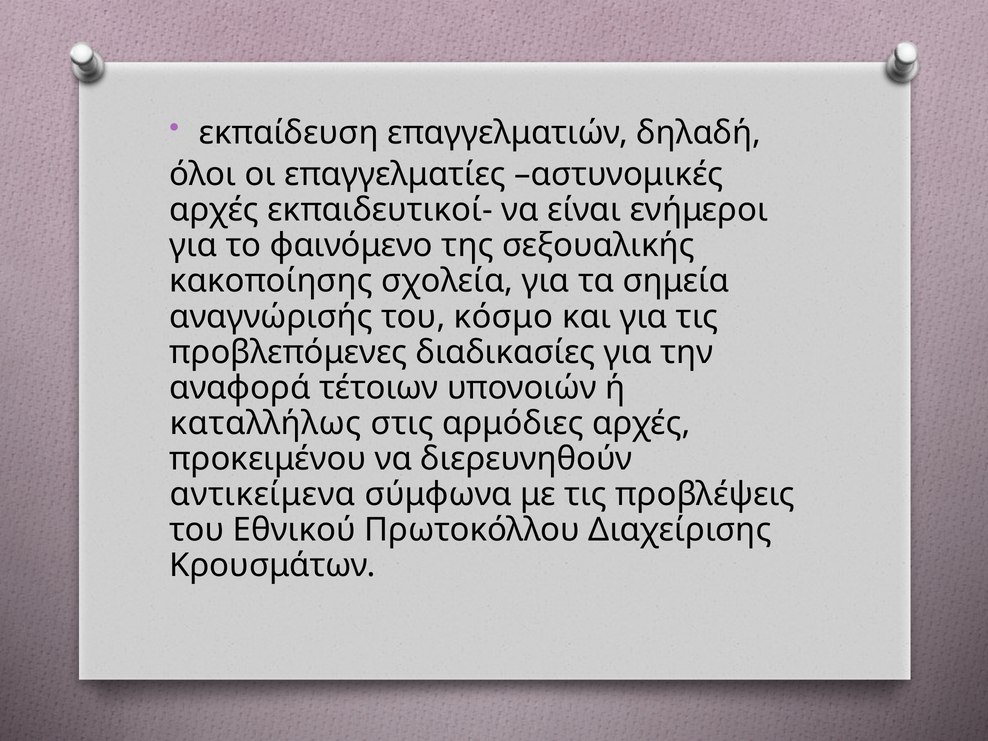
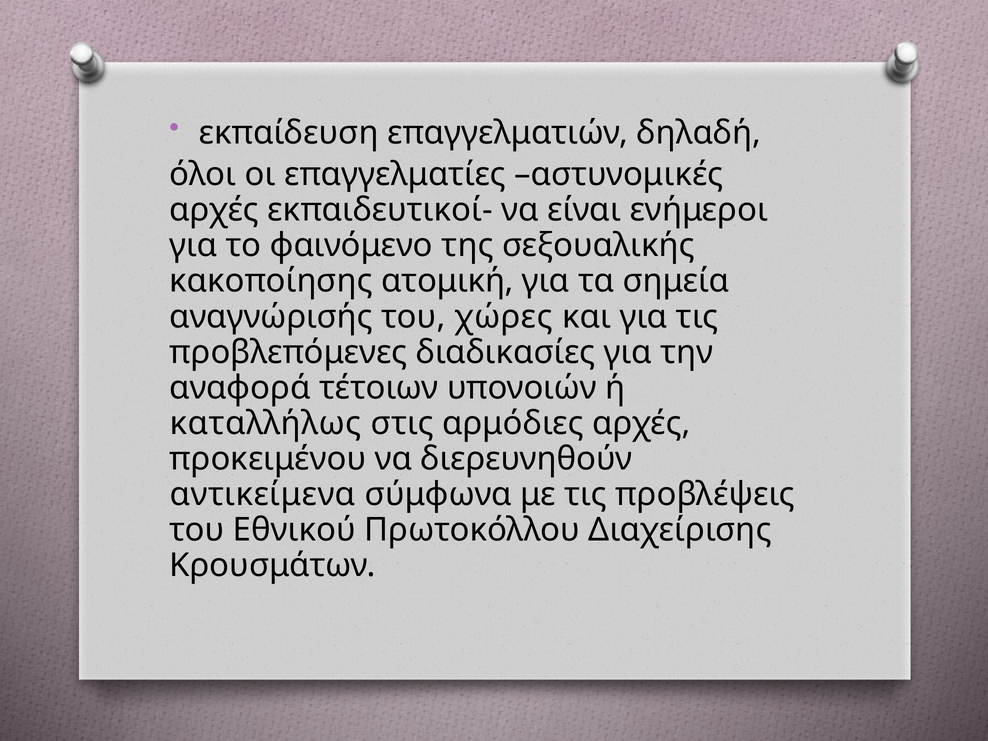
σχολεία: σχολεία -> ατομική (447, 281)
κόσμο: κόσμο -> χώρες (504, 317)
